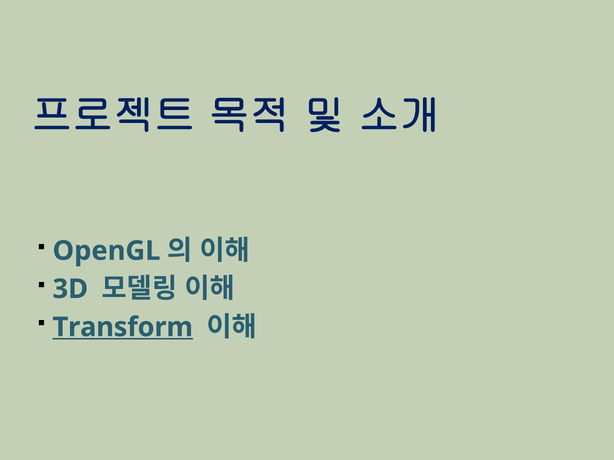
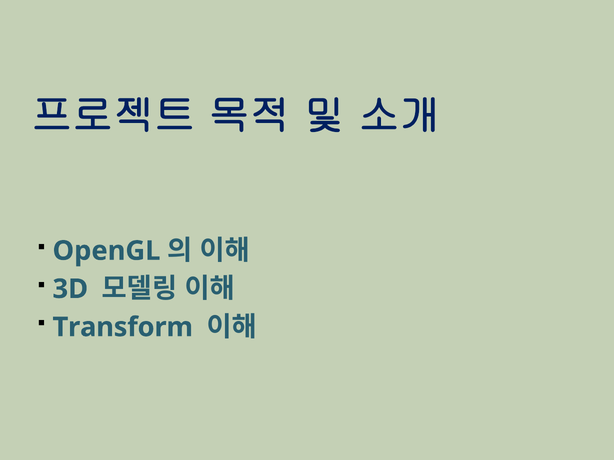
Transform underline: present -> none (123, 328)
